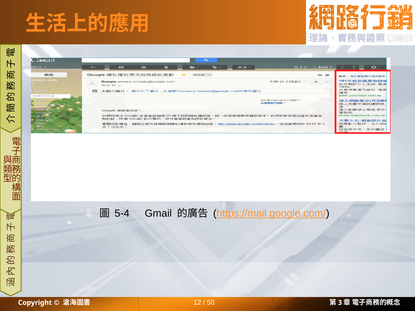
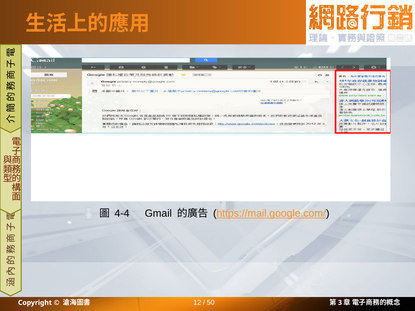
5-4: 5-4 -> 4-4 (122, 214)
